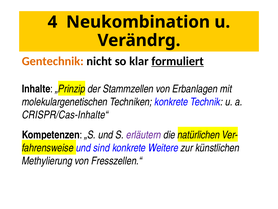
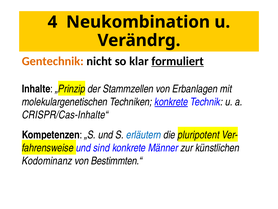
konkrete underline: none -> present (171, 102)
erläutern colour: purple -> blue (144, 135)
natürlichen: natürlichen -> pluripotent (199, 135)
Weitere: Weitere -> Männer (163, 148)
Methylierung: Methylierung -> Kodominanz (47, 161)
Fresszellen.“: Fresszellen.“ -> Bestimmten.“ (117, 161)
